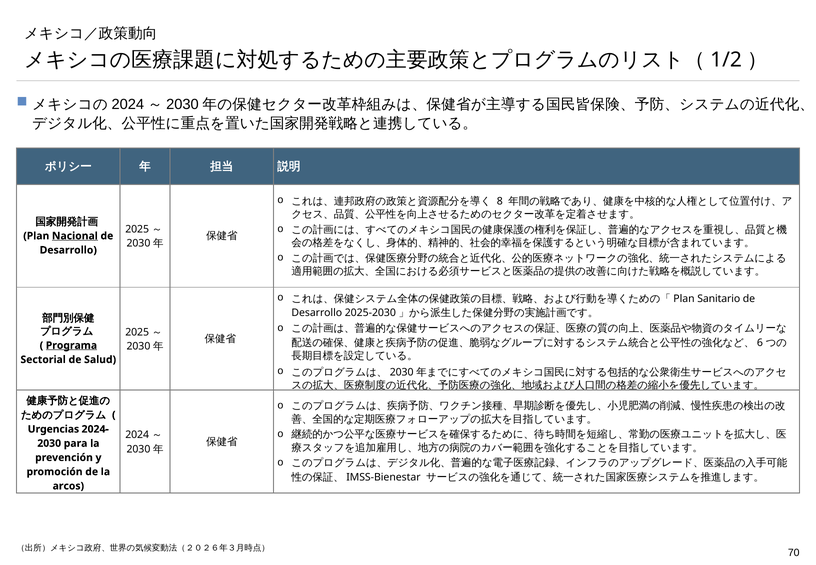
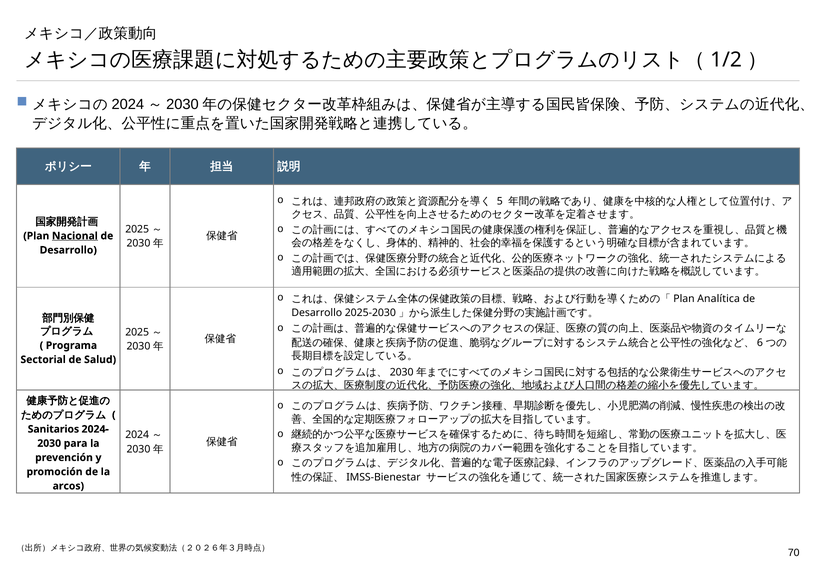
8: 8 -> 5 (500, 201)
Sanitario: Sanitario -> Analítica (719, 299)
Programa underline: present -> none (71, 345)
Urgencias: Urgencias -> Sanitarios (53, 429)
